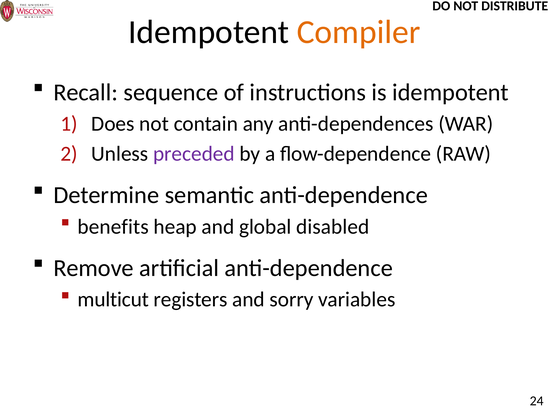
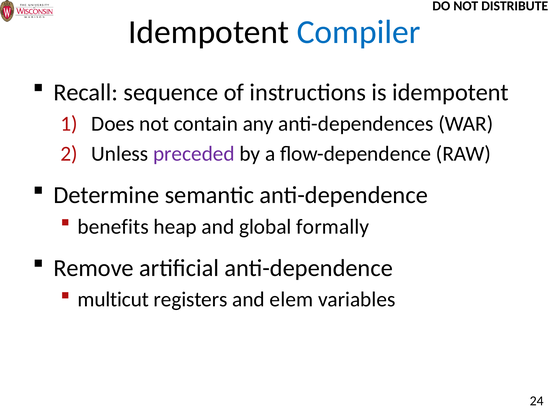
Compiler colour: orange -> blue (359, 32)
disabled: disabled -> formally (333, 227)
sorry: sorry -> elem (291, 299)
